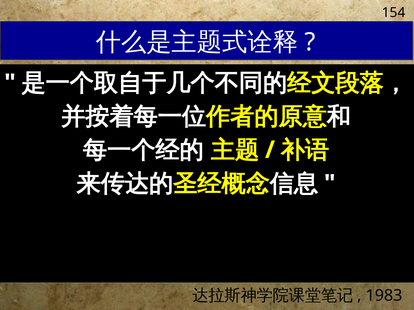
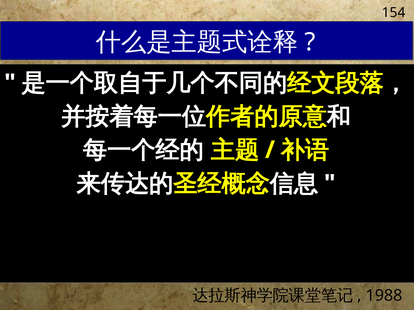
1983: 1983 -> 1988 (384, 296)
